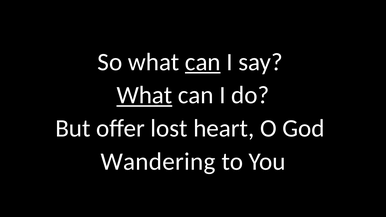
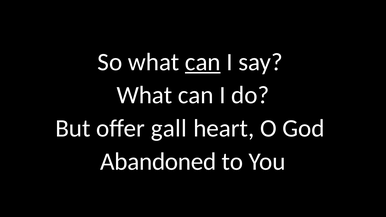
What underline: present -> none (144, 95)
lost: lost -> gall (169, 128)
Wandering: Wandering -> Abandoned (158, 162)
